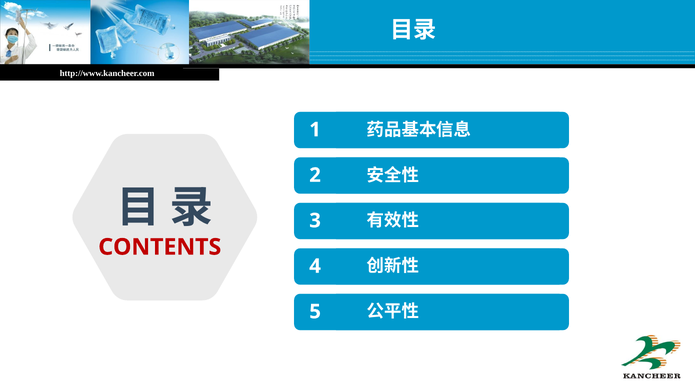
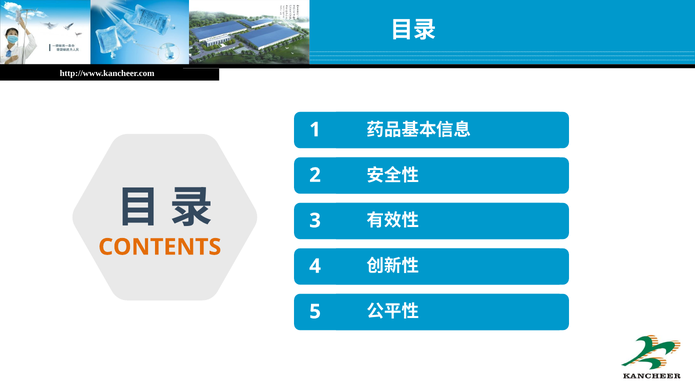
CONTENTS colour: red -> orange (160, 247)
